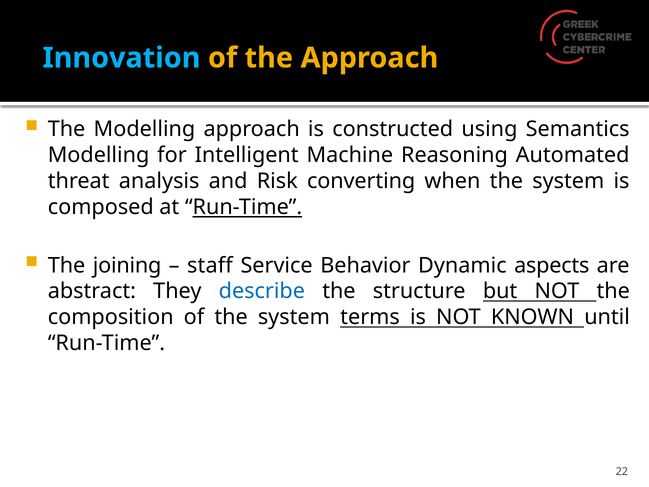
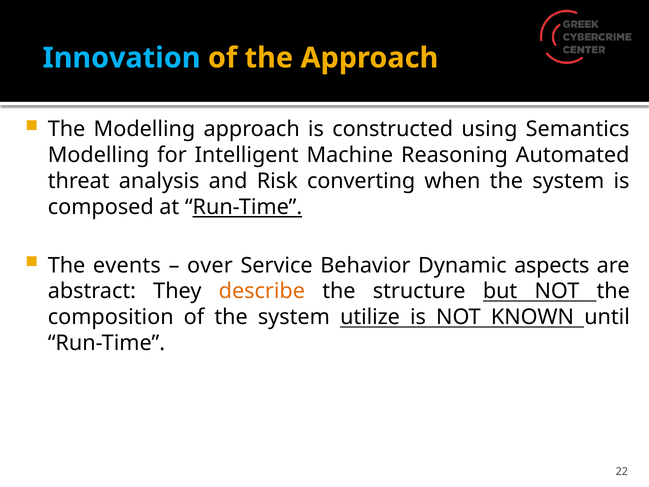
joining: joining -> events (127, 265)
staff: staff -> over (210, 265)
describe colour: blue -> orange (262, 291)
terms: terms -> utilize (370, 317)
